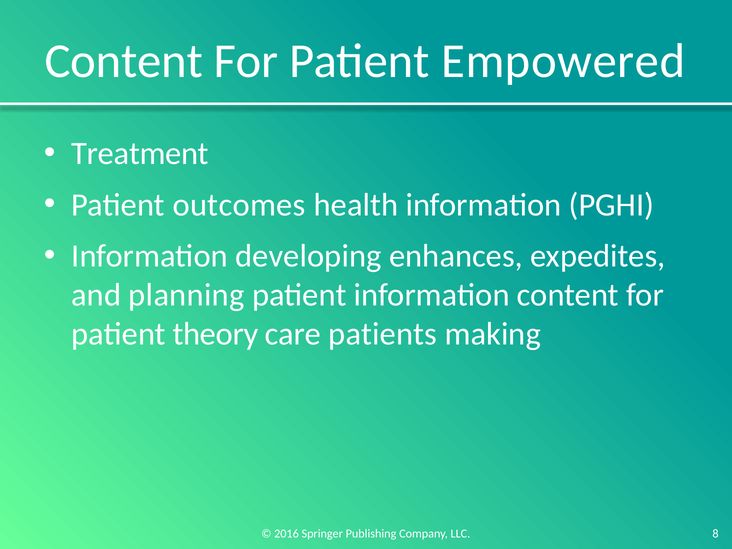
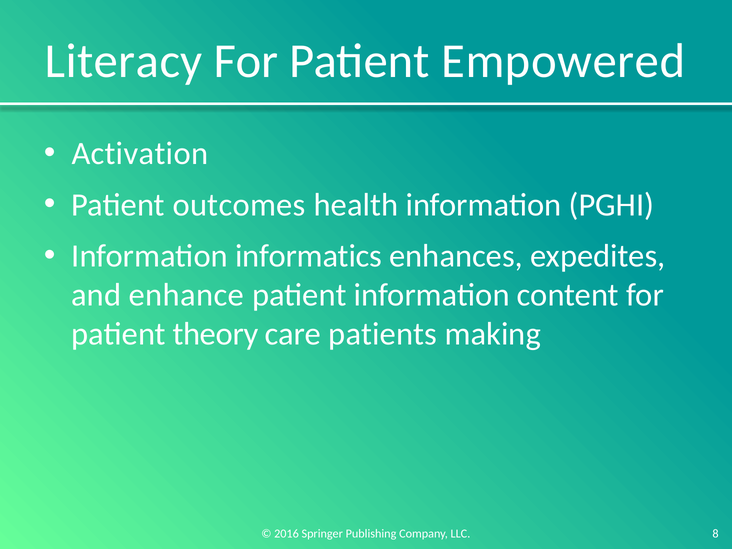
Content: Content -> Literacy (124, 61)
Treatment: Treatment -> Activation (140, 154)
developing: developing -> informatics (309, 256)
planning: planning -> enhance (186, 295)
